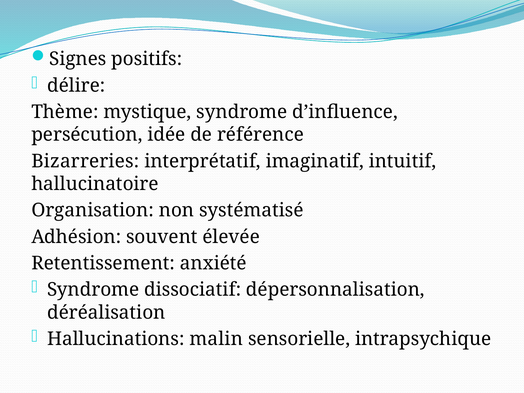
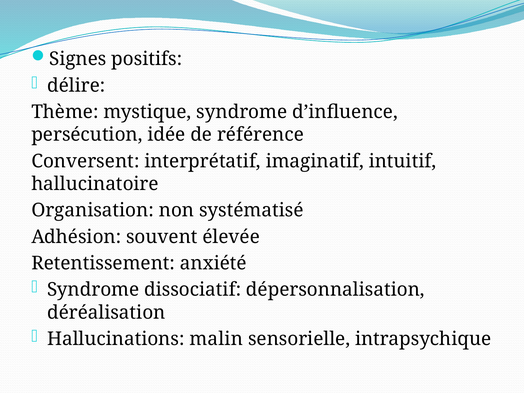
Bizarreries: Bizarreries -> Conversent (85, 161)
